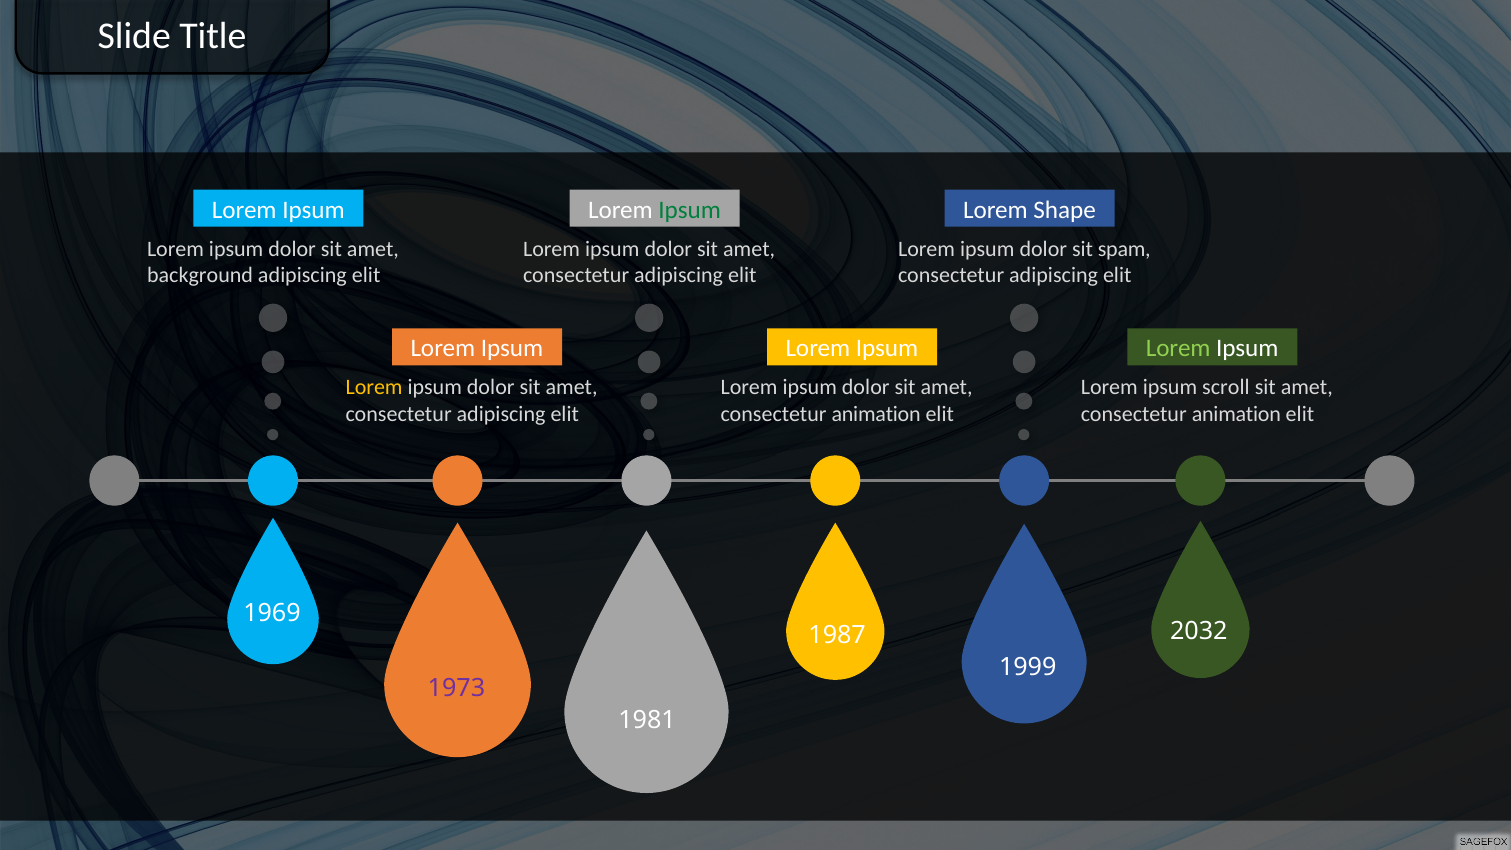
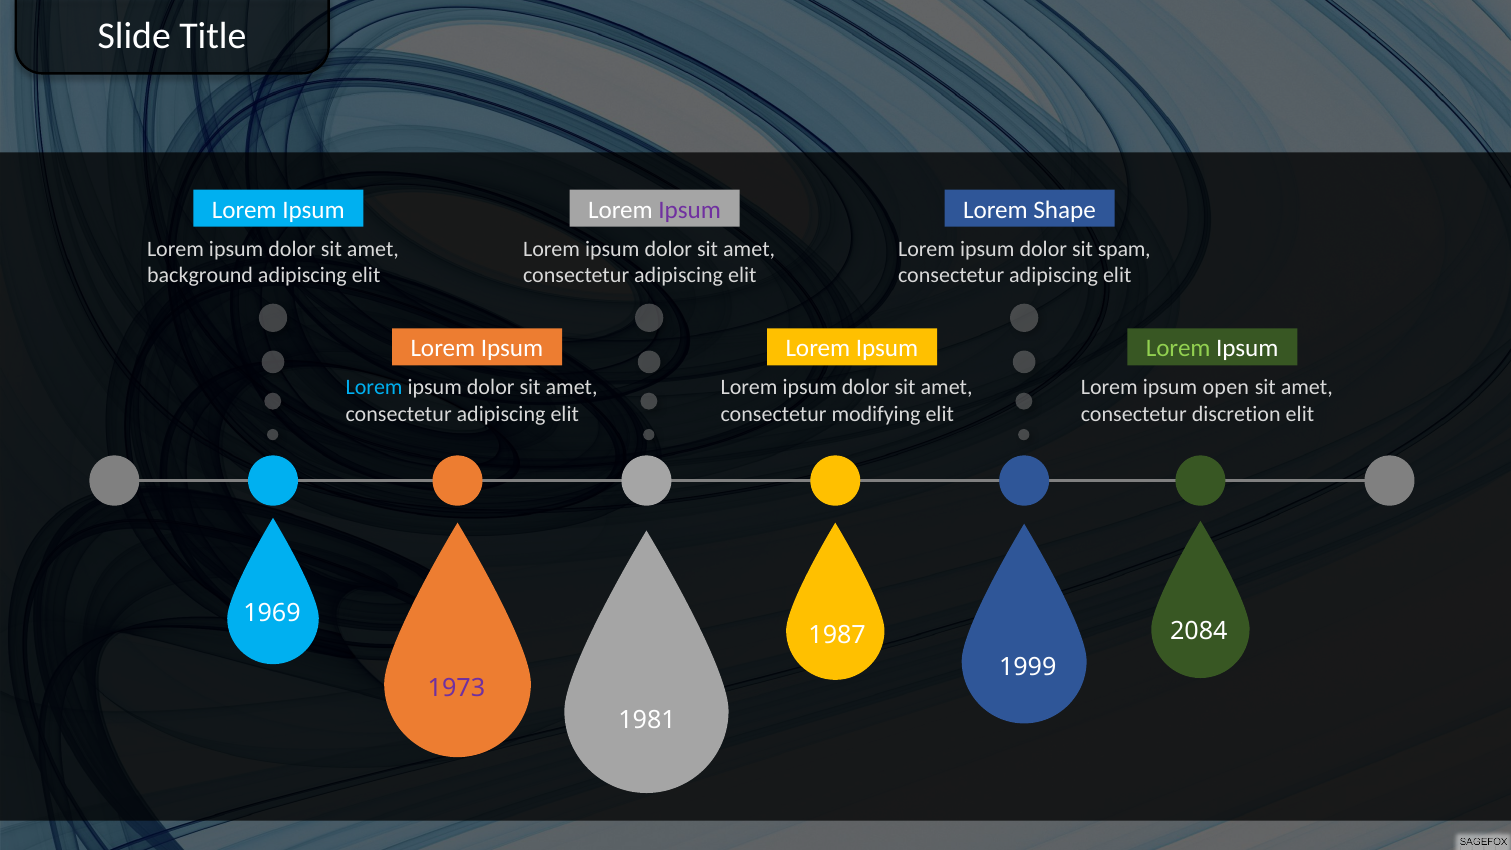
Ipsum colour: green -> purple (690, 210)
Lorem colour: yellow -> light blue (374, 388)
scroll: scroll -> open (1226, 388)
animation: animation -> modifying (876, 414)
animation: animation -> discretion (1236, 414)
2032: 2032 -> 2084 (1199, 631)
